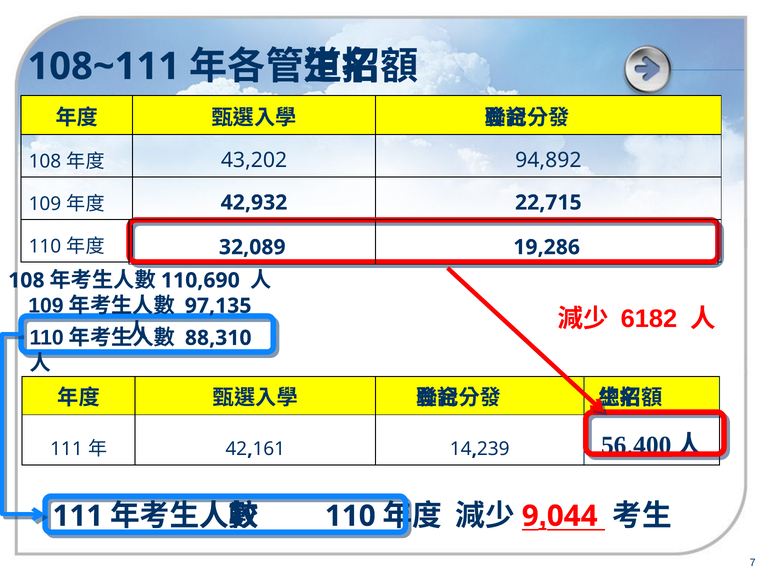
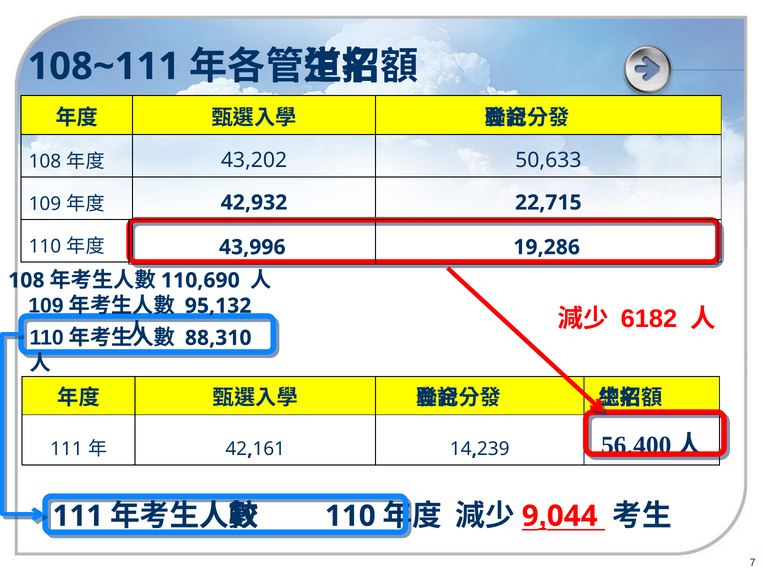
94,892: 94,892 -> 50,633 (548, 160)
32,089: 32,089 -> 43,996 (252, 247)
97,135: 97,135 -> 95,132 (218, 306)
